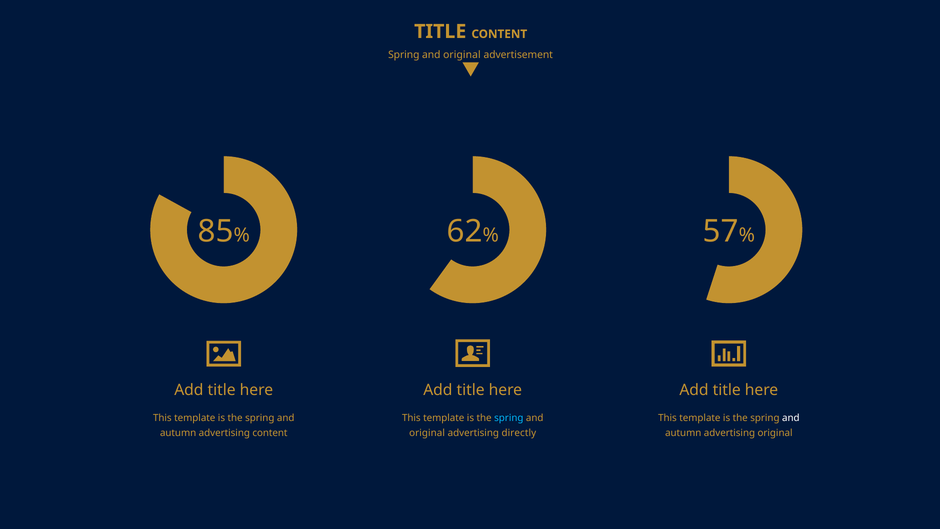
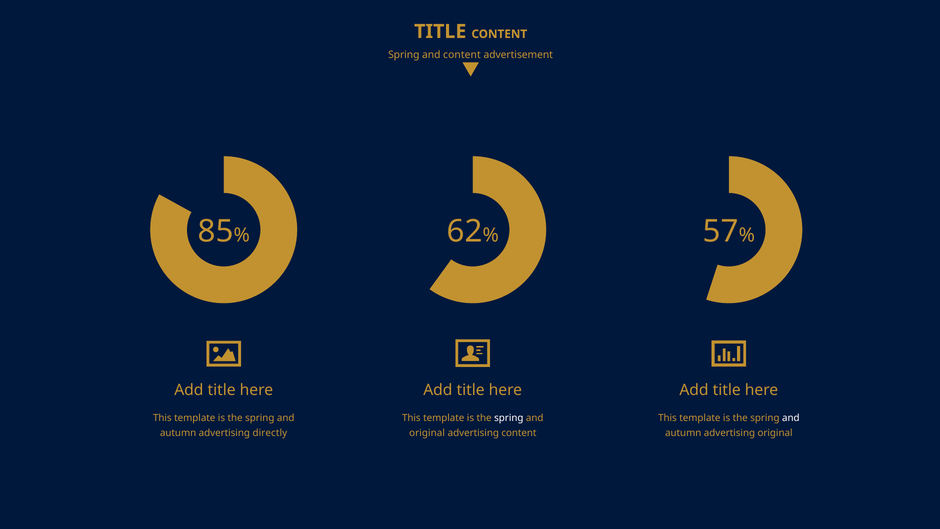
original: original -> content (462, 55)
spring colour: light blue -> white (509, 418)
advertising content: content -> directly (270, 433)
advertising directly: directly -> content (519, 433)
